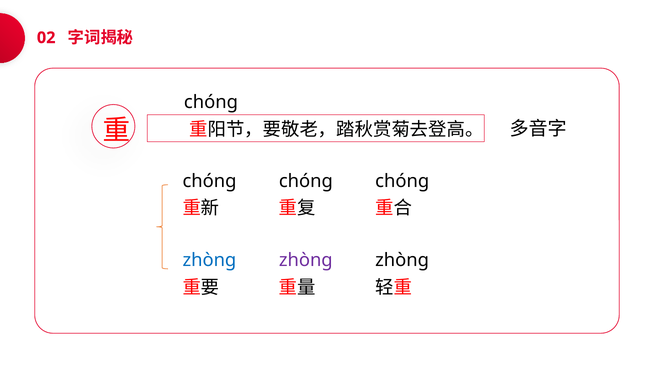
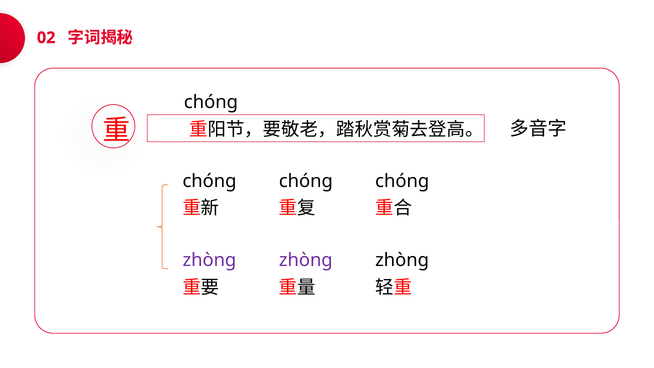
zhònɡ colour: blue -> purple (209, 260)
